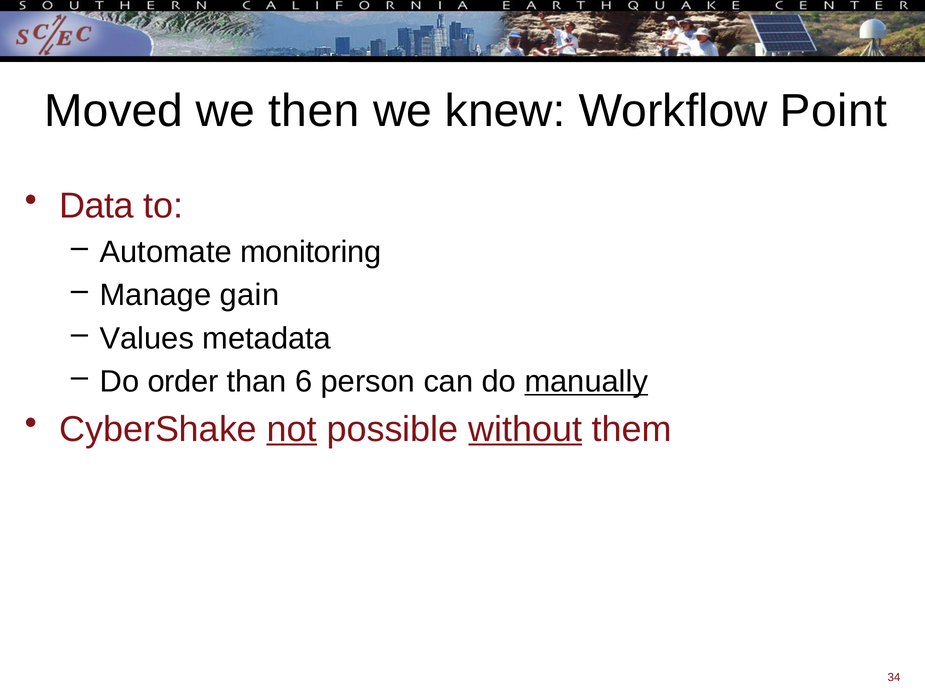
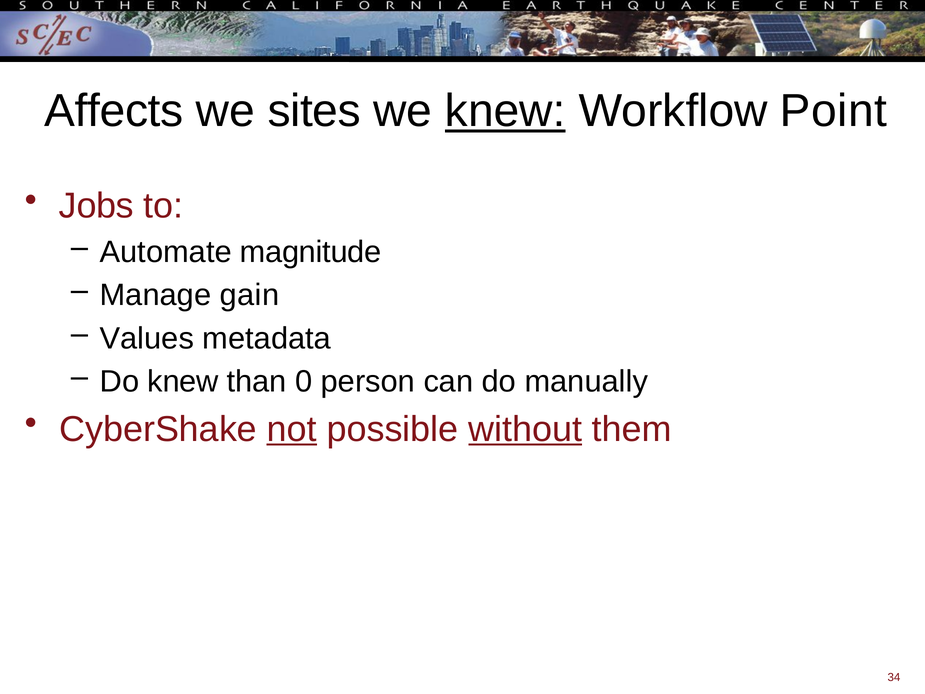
Moved: Moved -> Affects (114, 111)
then: then -> sites (314, 111)
knew underline: none -> present (505, 111)
Data: Data -> Jobs (96, 206)
monitoring: monitoring -> magnitude (311, 252)
Do order: order -> knew (183, 381)
6: 6 -> 0 (304, 381)
manually underline: present -> none (586, 381)
